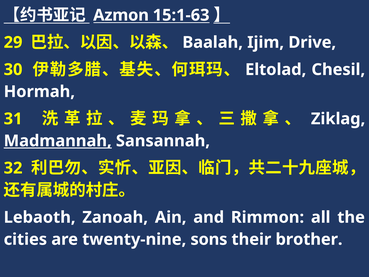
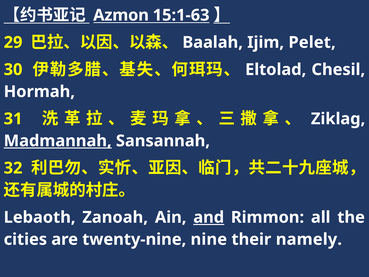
Drive: Drive -> Pelet (312, 42)
and underline: none -> present (209, 217)
sons: sons -> nine (209, 239)
brother: brother -> namely (309, 239)
